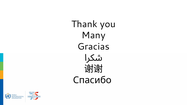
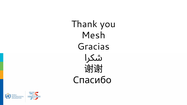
Many: Many -> Mesh (93, 35)
